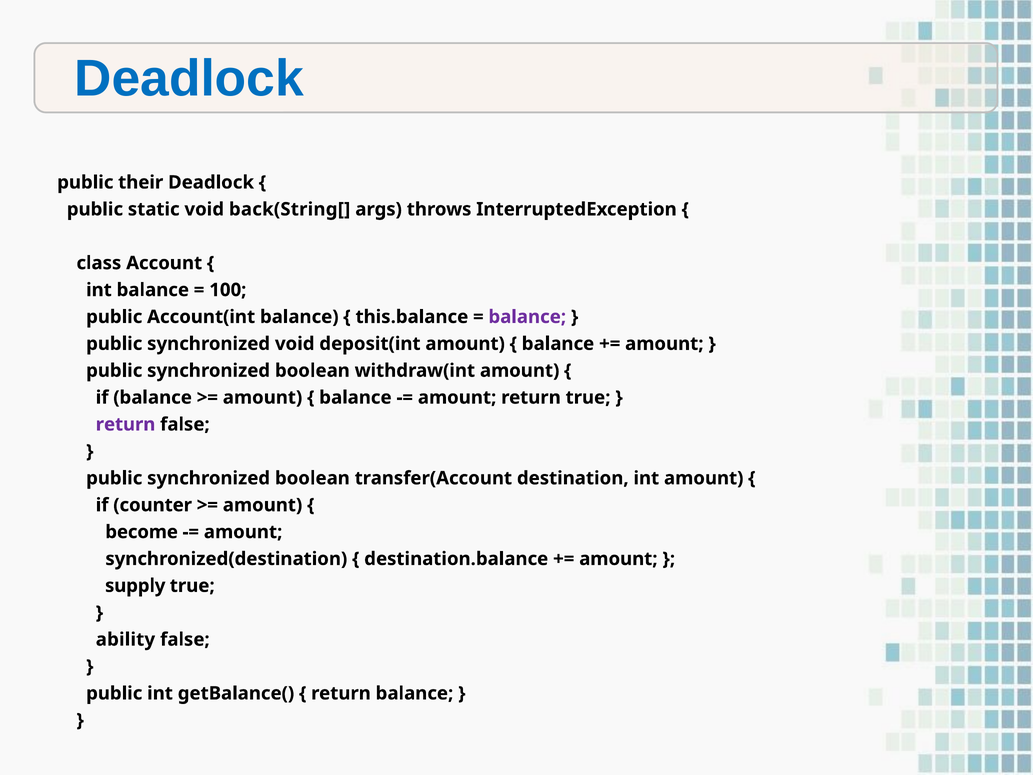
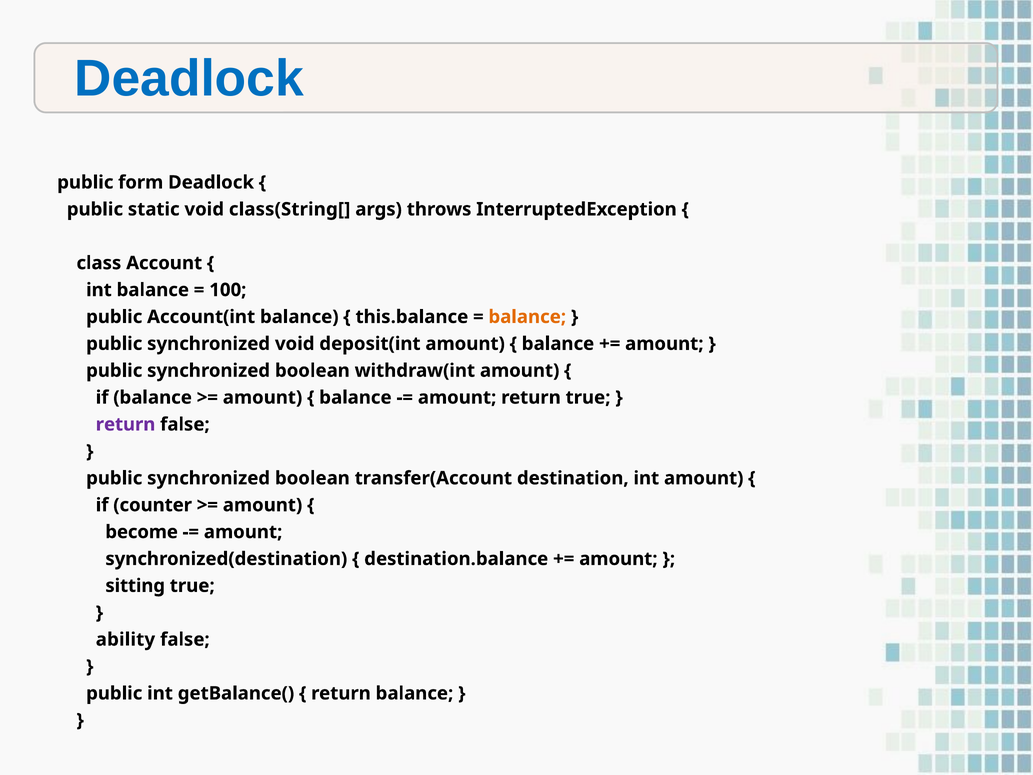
their: their -> form (141, 182)
back(String[: back(String[ -> class(String[ (290, 209)
balance colour: purple -> orange (527, 317)
supply: supply -> sitting (135, 586)
